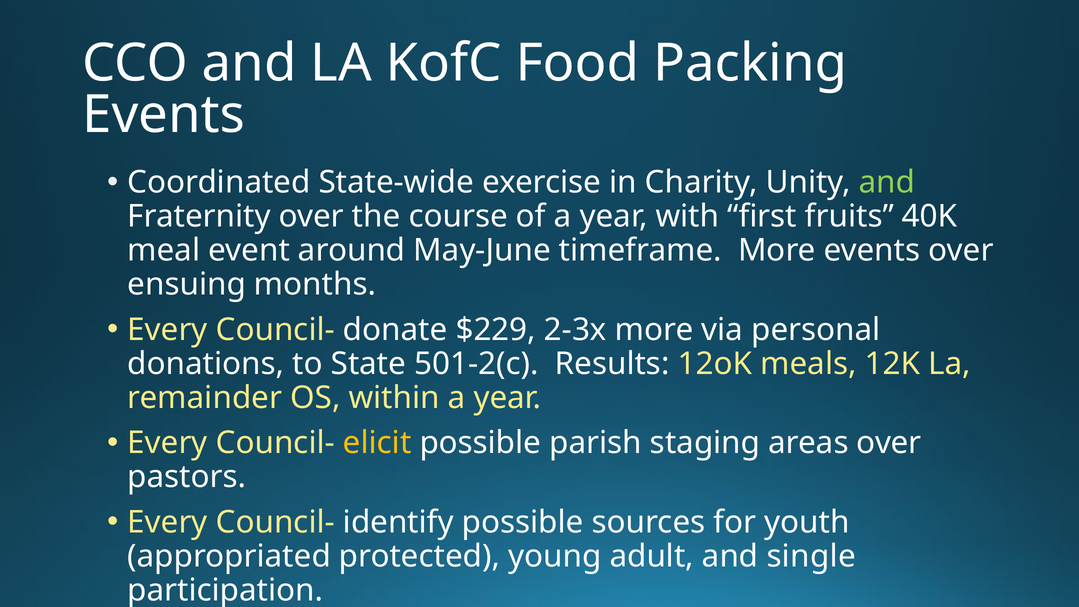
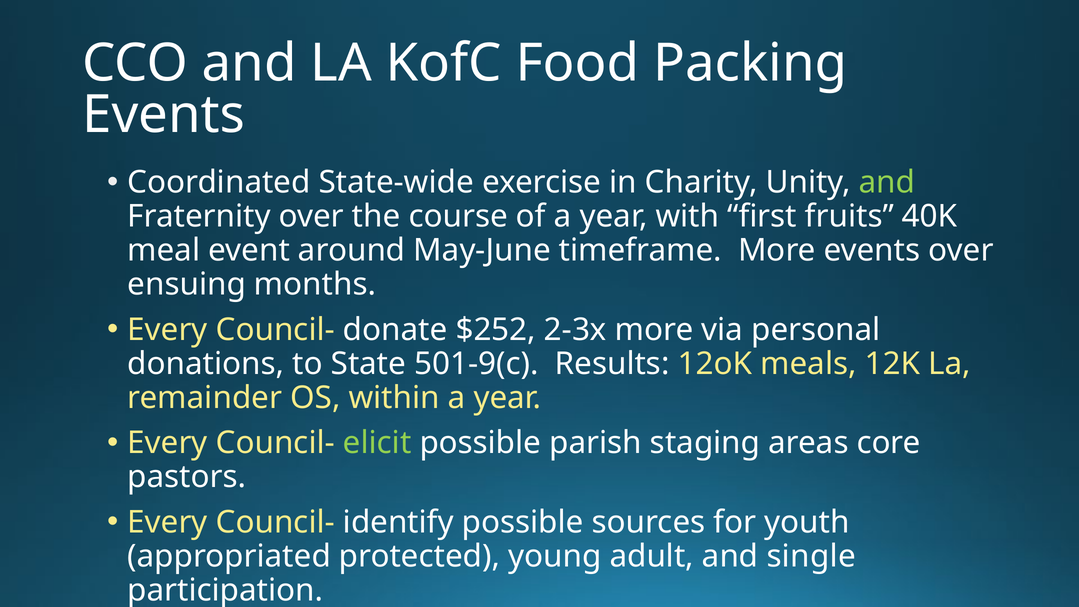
$229: $229 -> $252 (496, 330)
501-2(c: 501-2(c -> 501-9(c (476, 364)
elicit colour: yellow -> light green (377, 443)
areas over: over -> core (889, 443)
